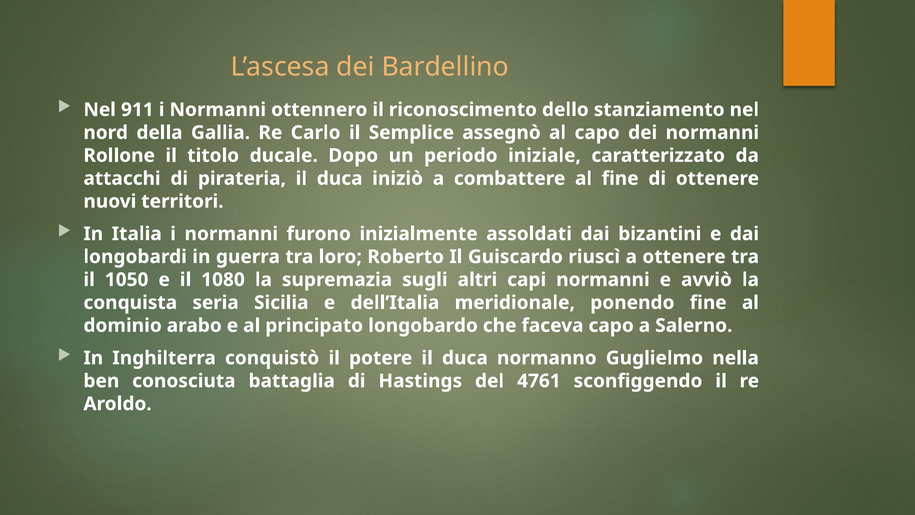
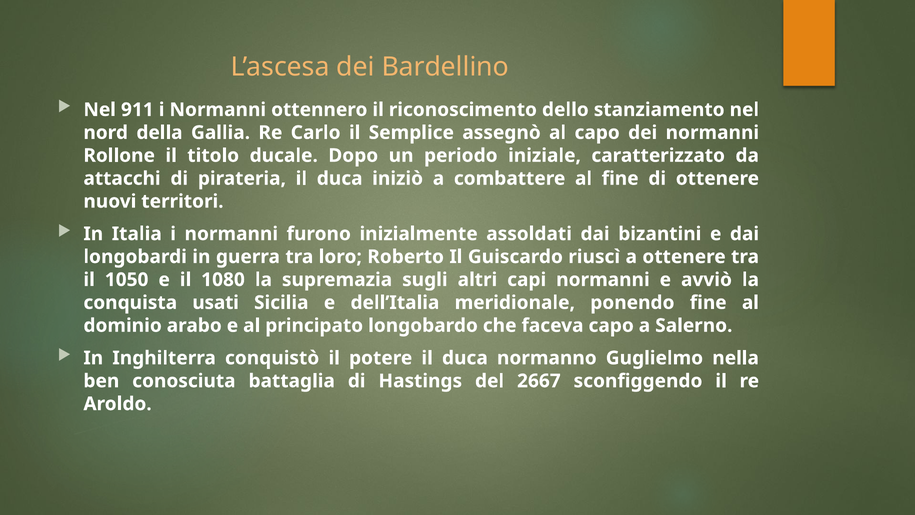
seria: seria -> usati (216, 302)
4761: 4761 -> 2667 (539, 381)
